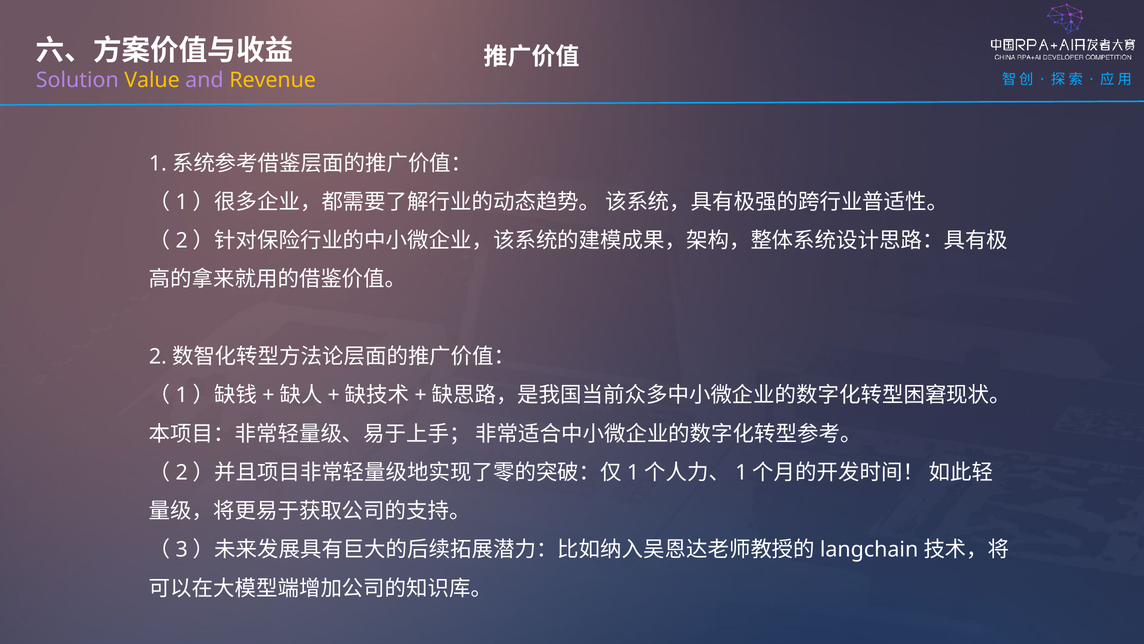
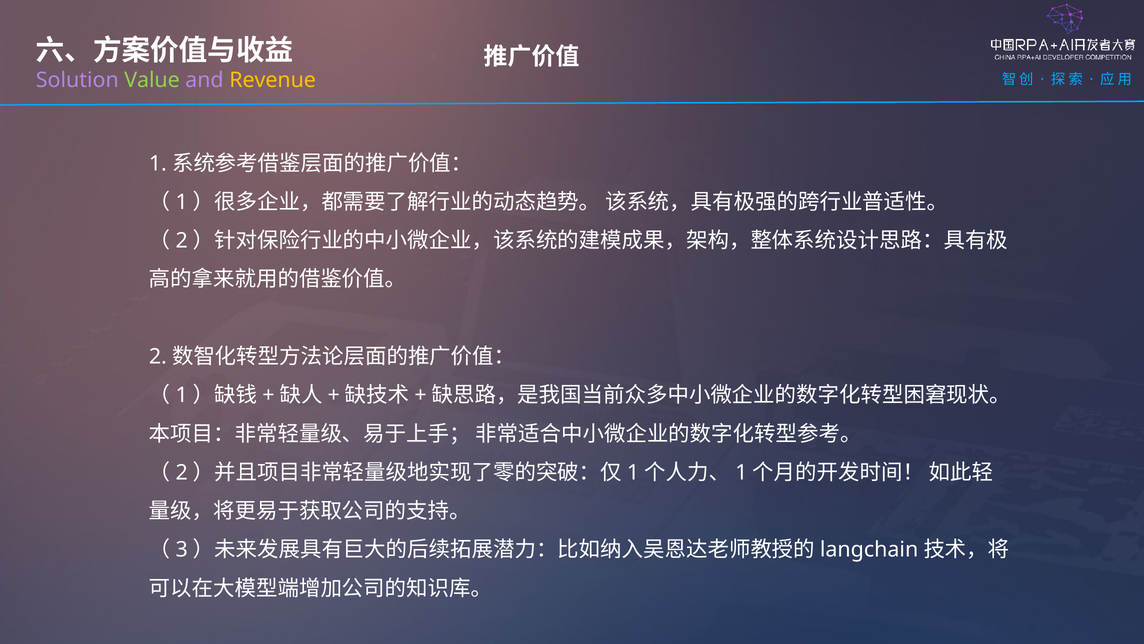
Value colour: yellow -> light green (152, 80)
